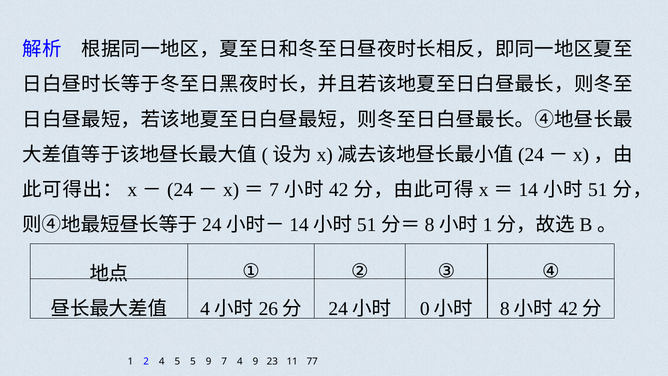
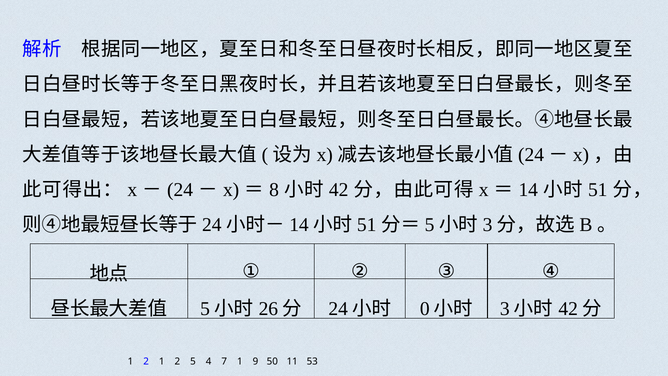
7: 7 -> 8 (274, 190)
8: 8 -> 5 (430, 225)
1: 1 -> 3 (488, 225)
4: 4 -> 5 (205, 309)
8: 8 -> 3 (505, 309)
2 4: 4 -> 1 (162, 361)
1 5: 5 -> 2 (177, 361)
5 9: 9 -> 4 (209, 361)
7 4: 4 -> 1 (240, 361)
23: 23 -> 50 (272, 361)
77: 77 -> 53 (312, 361)
